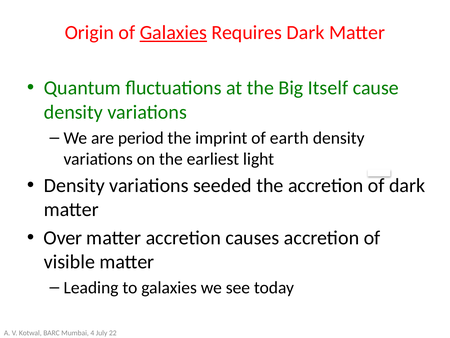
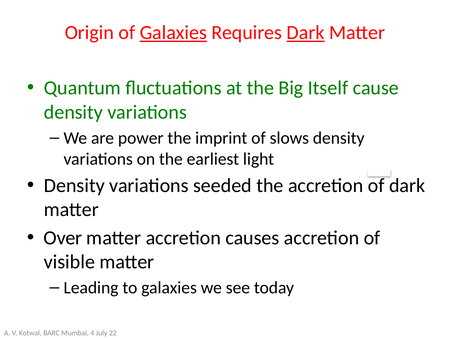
Dark underline: none -> present (306, 33)
period: period -> power (141, 138)
earth: earth -> slows (289, 138)
